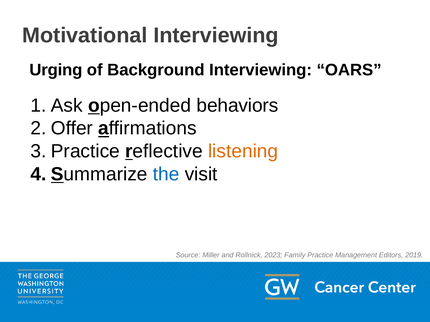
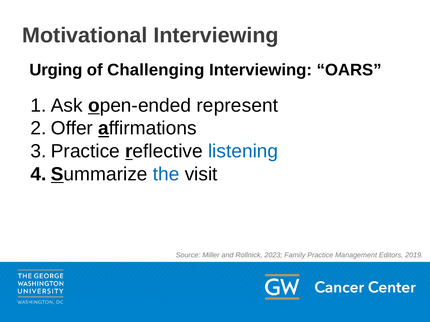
Background: Background -> Challenging (156, 70)
behaviors: behaviors -> represent (237, 106)
listening colour: orange -> blue (243, 151)
